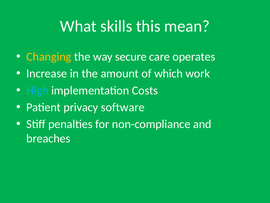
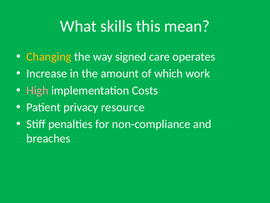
secure: secure -> signed (131, 57)
High colour: light blue -> pink (37, 90)
software: software -> resource (123, 107)
